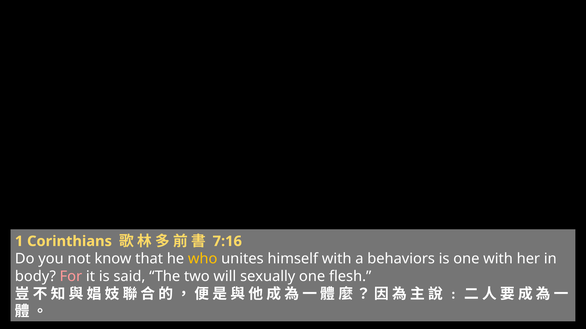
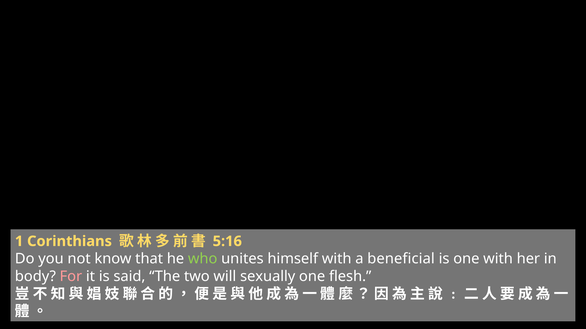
7:16: 7:16 -> 5:16 (227, 242)
who colour: yellow -> light green (203, 259)
behaviors: behaviors -> beneficial (401, 259)
